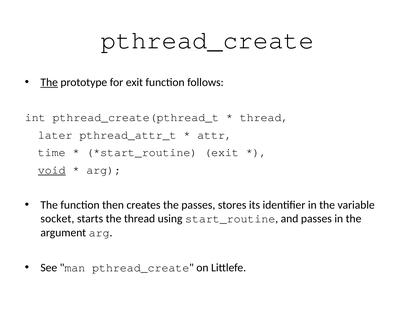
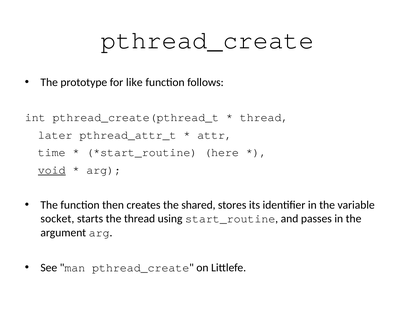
The underline: present -> none (49, 82)
for exit: exit -> like (134, 82)
exit: exit -> here (222, 153)
the passes: passes -> shared (198, 205)
